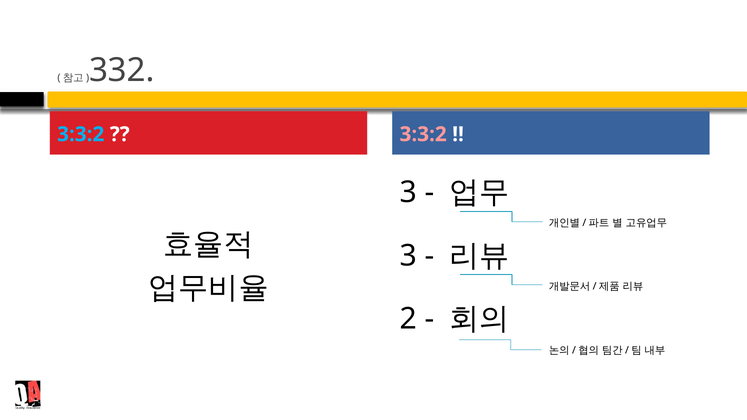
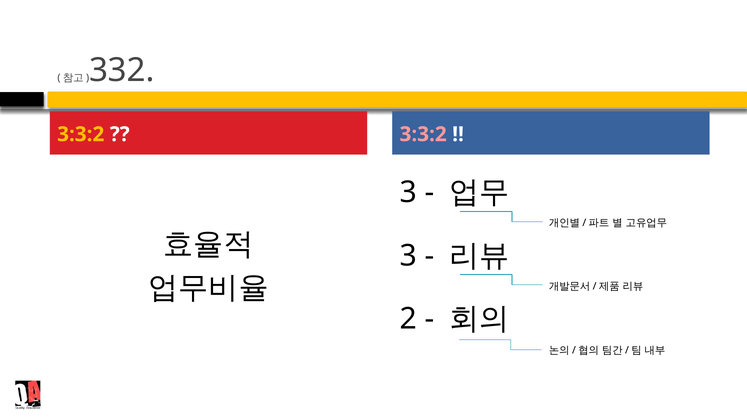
3:3:2 colour: light blue -> yellow (81, 134)
